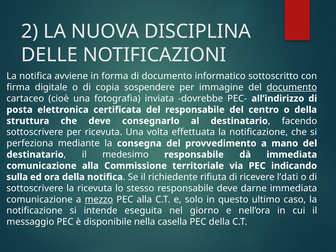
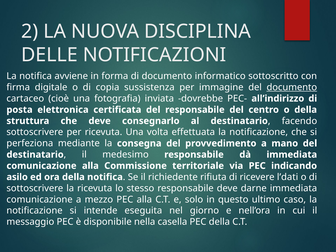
sospendere: sospendere -> sussistenza (149, 87)
sulla: sulla -> asilo (17, 177)
mezzo underline: present -> none (99, 199)
